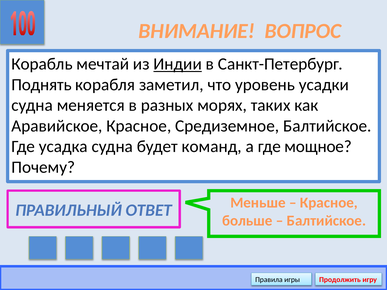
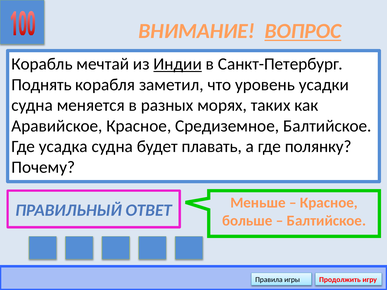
ВОПРОС underline: none -> present (303, 31)
команд: команд -> плавать (212, 147)
мощное: мощное -> полянку (318, 147)
